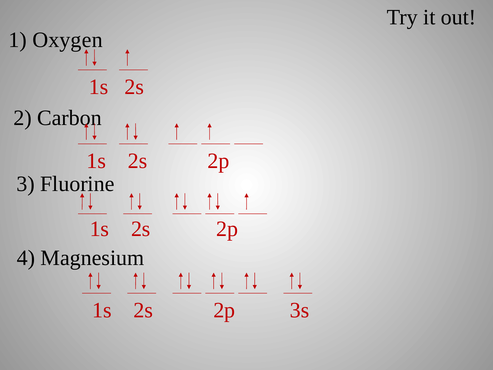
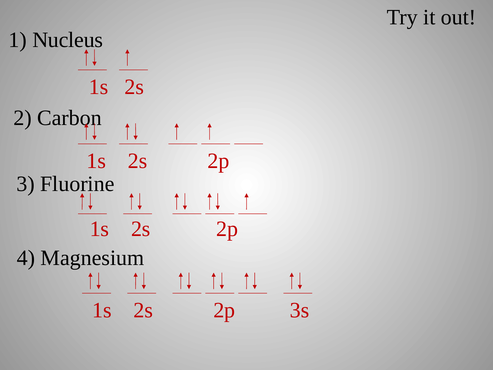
Oxygen: Oxygen -> Nucleus (68, 40)
